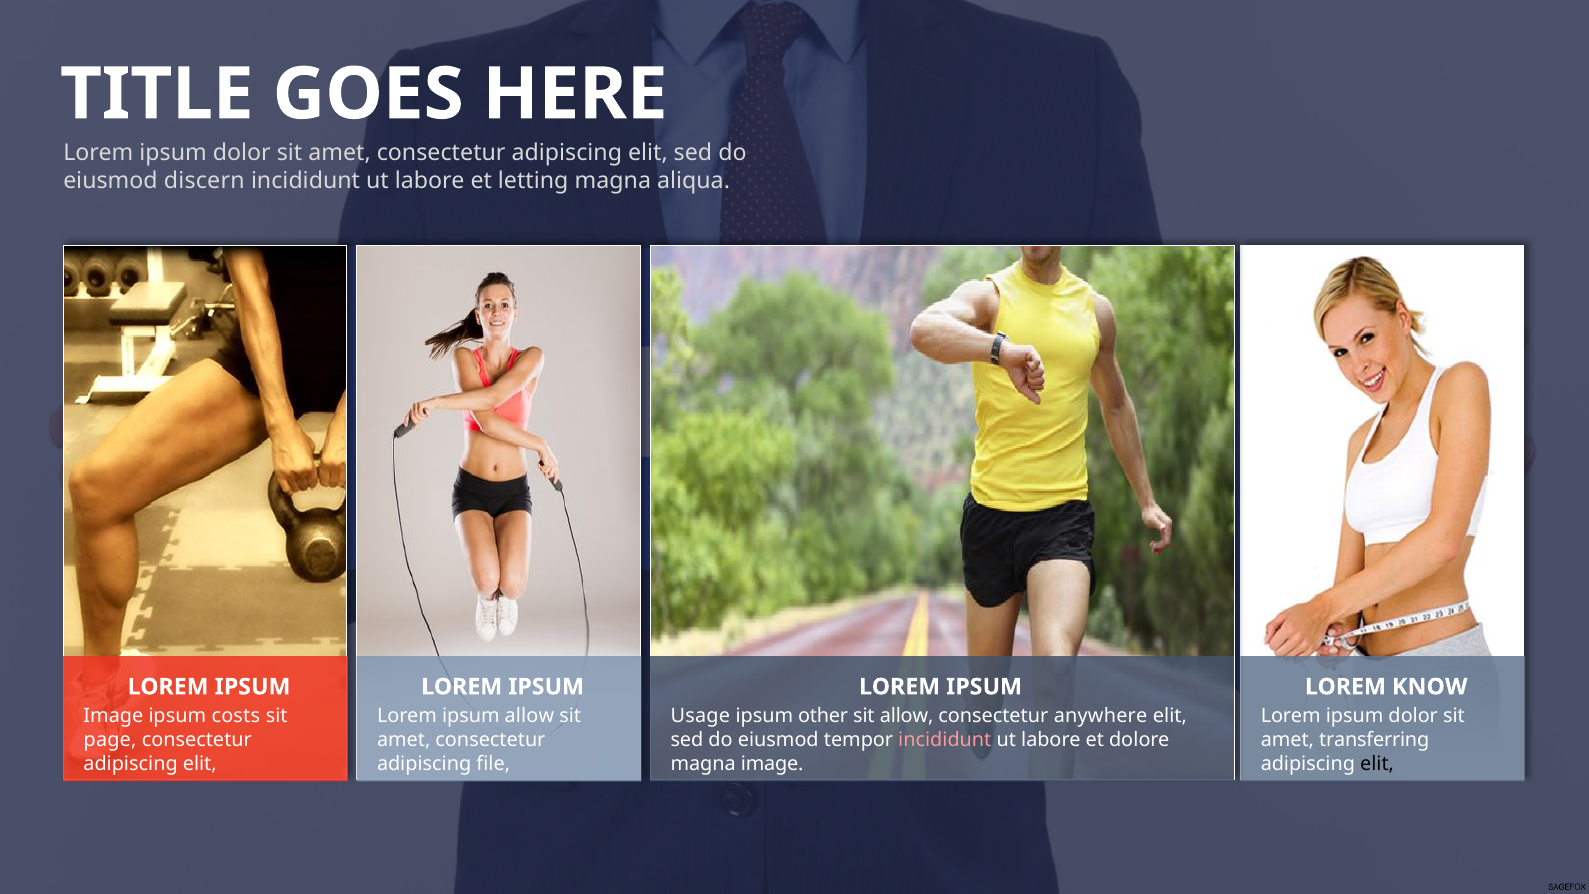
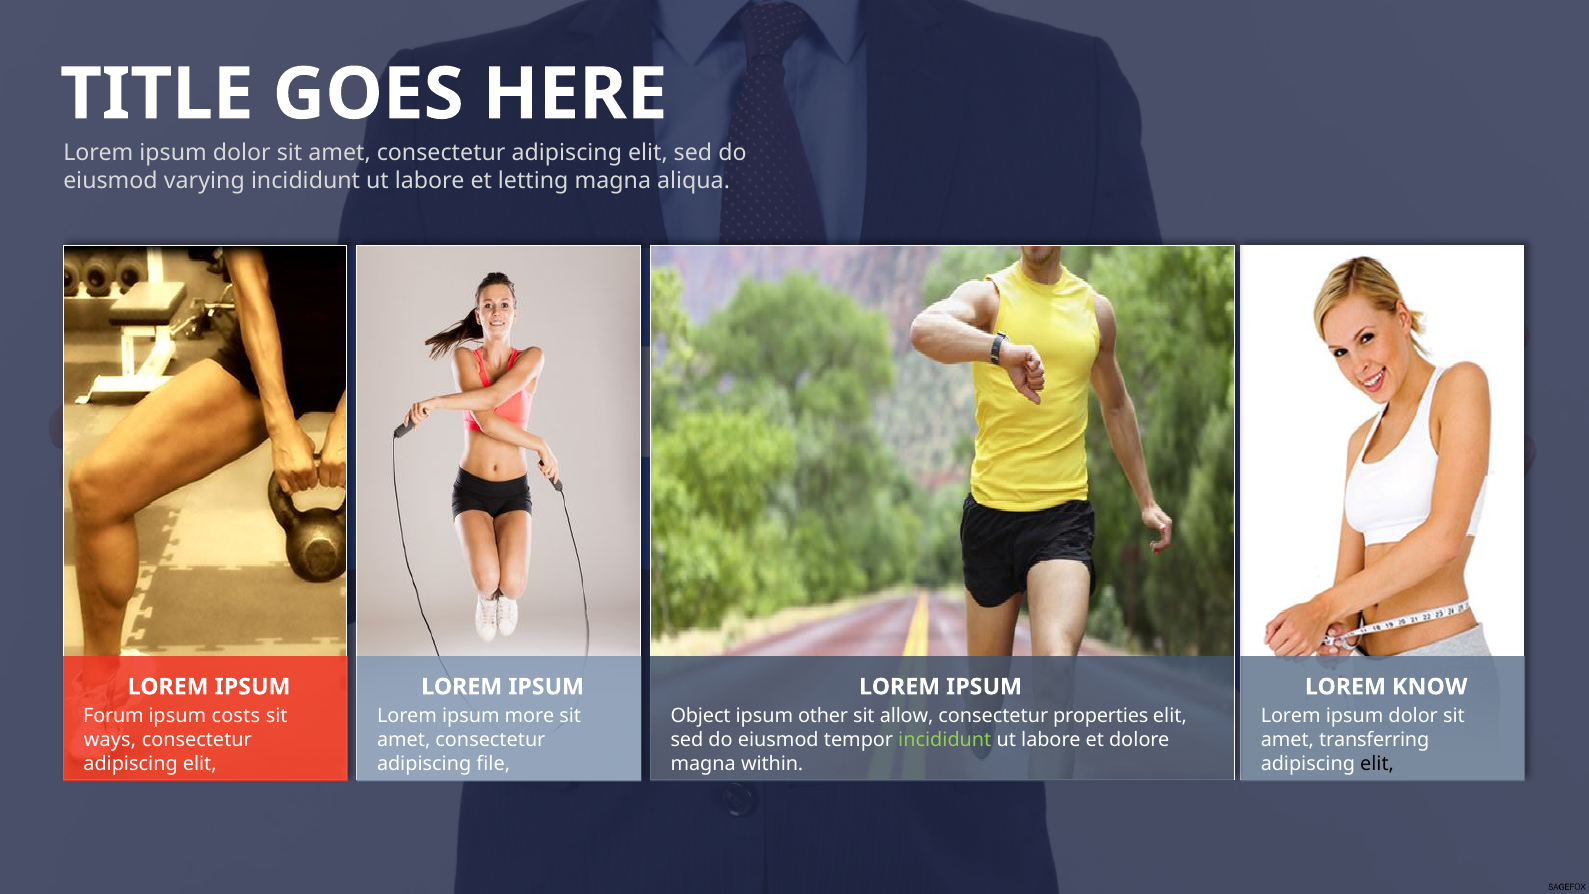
discern: discern -> varying (204, 181)
Image: Image -> Forum (113, 716)
ipsum allow: allow -> more (530, 716)
Usage: Usage -> Object (701, 716)
anywhere: anywhere -> properties (1101, 716)
page: page -> ways (110, 740)
incididunt colour: pink -> light green (945, 740)
magna image: image -> within (772, 764)
